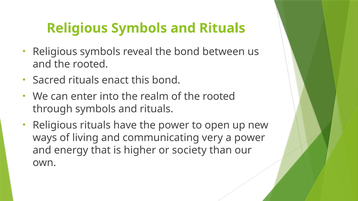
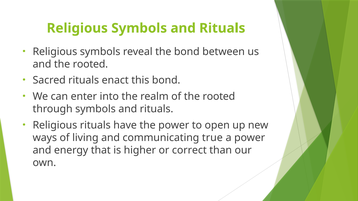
very: very -> true (212, 138)
society: society -> correct (189, 150)
